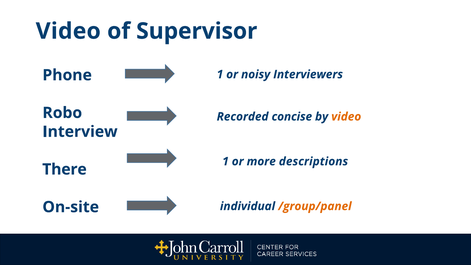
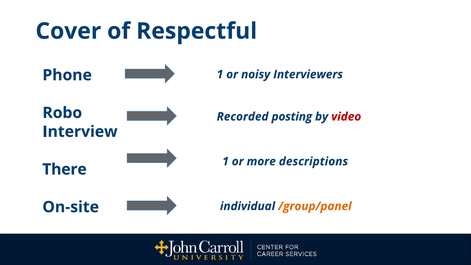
Video: Video -> Cover (68, 31)
Supervisor: Supervisor -> Respectful (197, 31)
concise: concise -> posting (292, 117)
video colour: orange -> red (346, 117)
